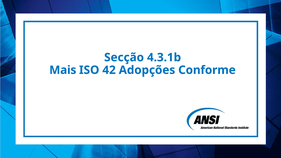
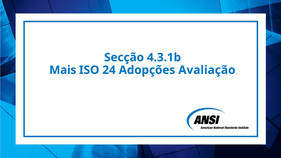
42: 42 -> 24 (109, 70)
Conforme: Conforme -> Avaliação (207, 70)
